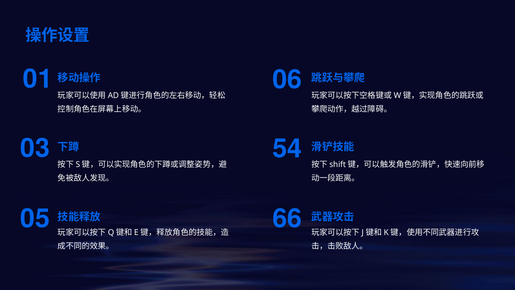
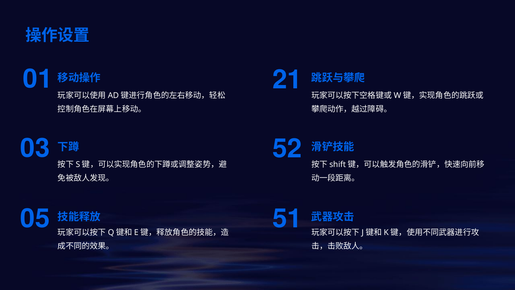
06: 06 -> 21 (287, 80)
54: 54 -> 52 (287, 148)
66: 66 -> 51 (287, 219)
